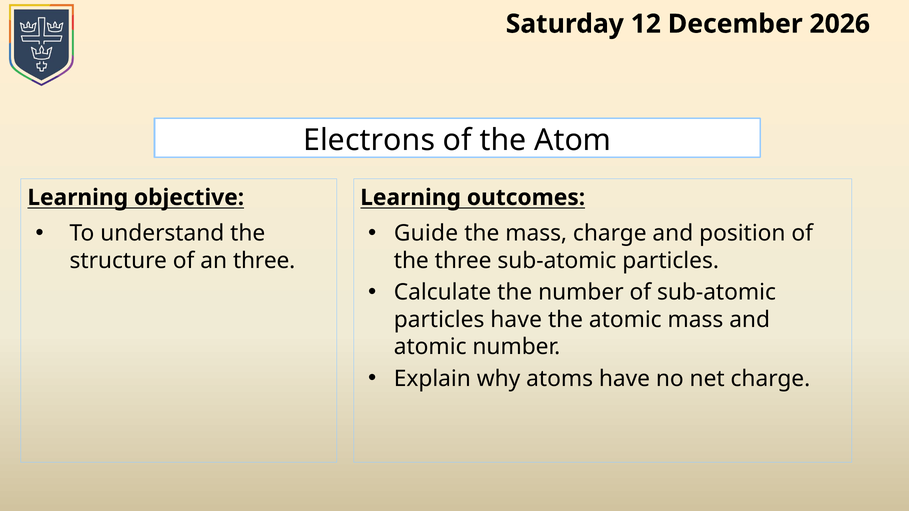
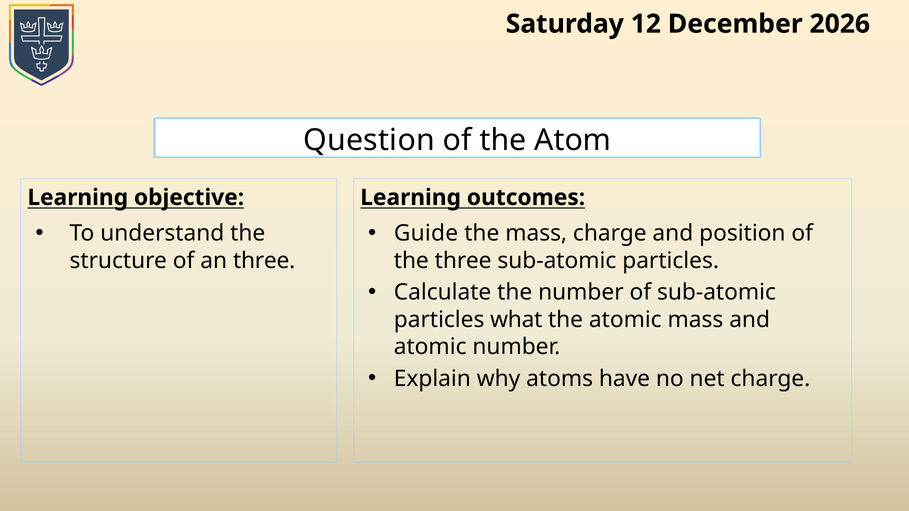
Electrons: Electrons -> Question (369, 141)
particles have: have -> what (516, 320)
